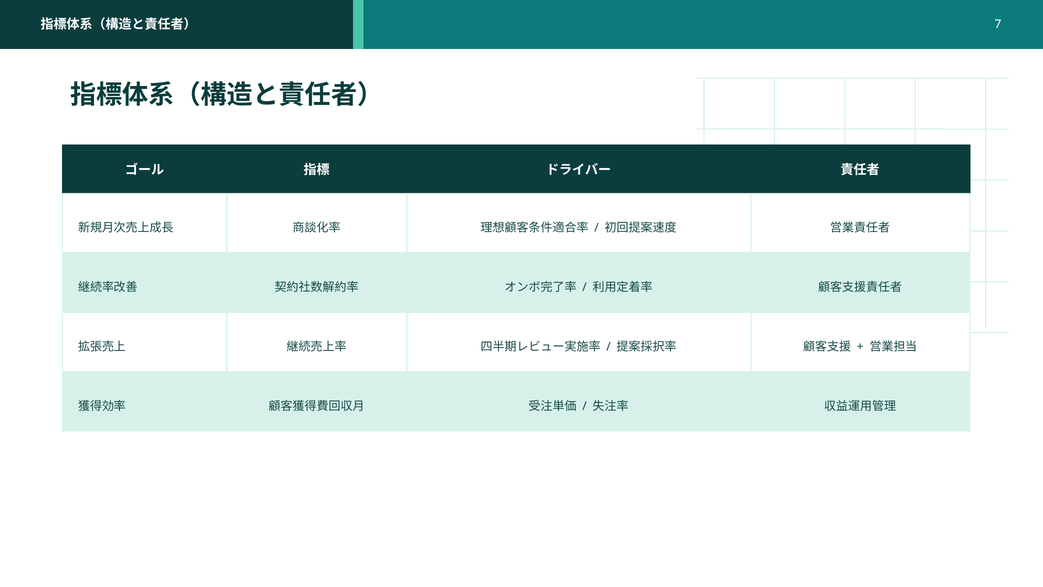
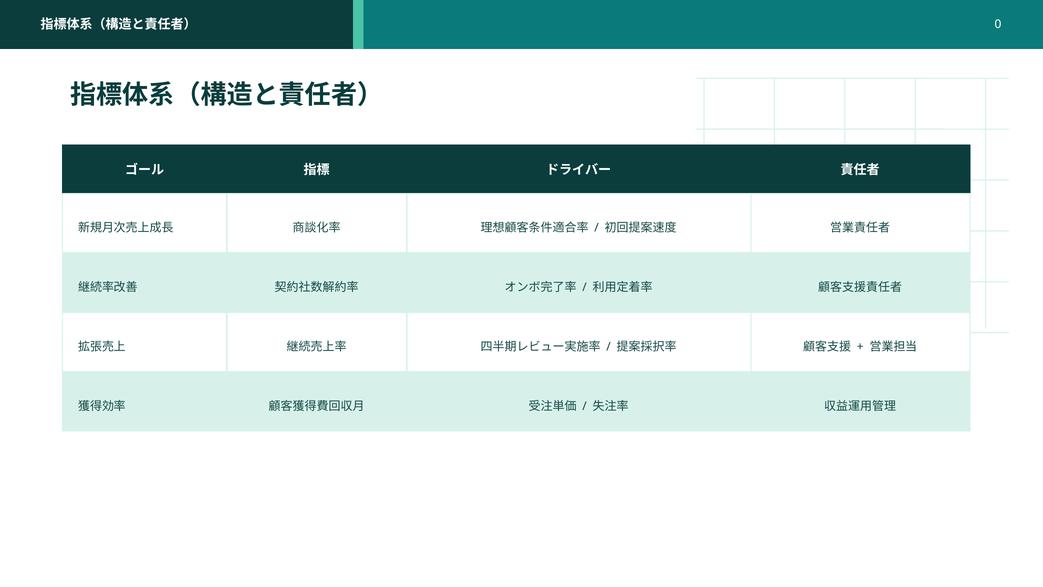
7: 7 -> 0 (998, 24)
